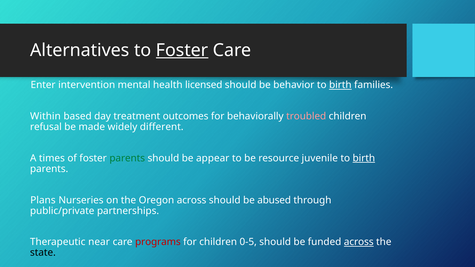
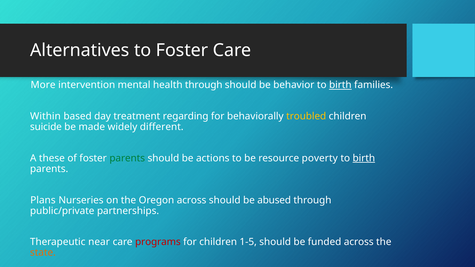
Foster underline: present -> none (182, 50)
Enter: Enter -> More (43, 85)
health licensed: licensed -> through (204, 85)
outcomes: outcomes -> regarding (186, 116)
troubled colour: pink -> yellow (306, 116)
refusal: refusal -> suicide (46, 127)
times: times -> these (52, 158)
appear: appear -> actions (213, 158)
juvenile: juvenile -> poverty (320, 158)
0-5: 0-5 -> 1-5 (248, 242)
across underline: present -> none (359, 242)
state colour: black -> orange (43, 253)
